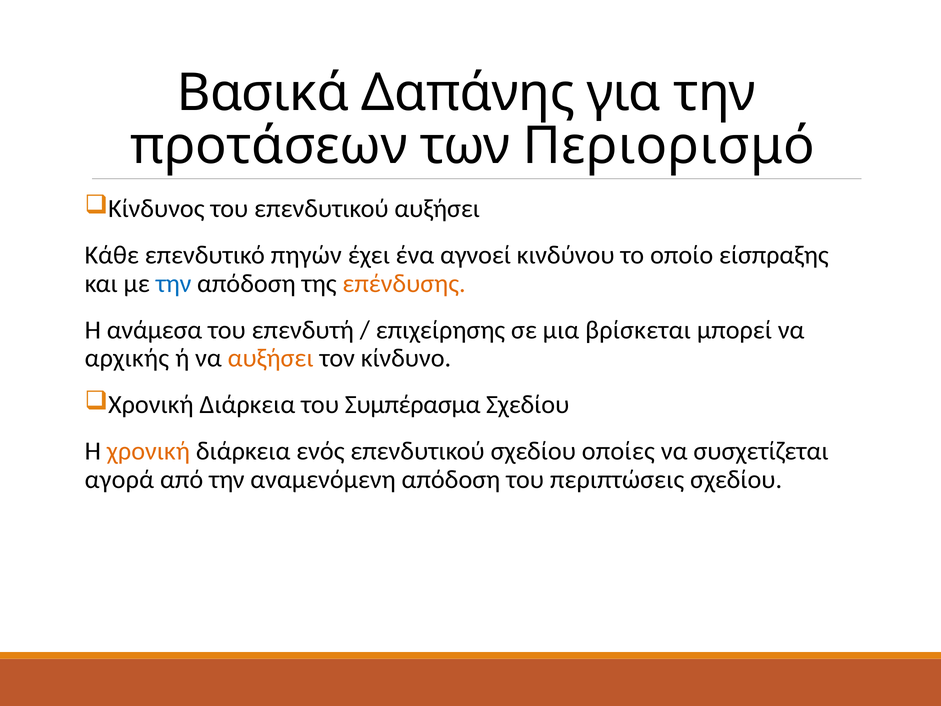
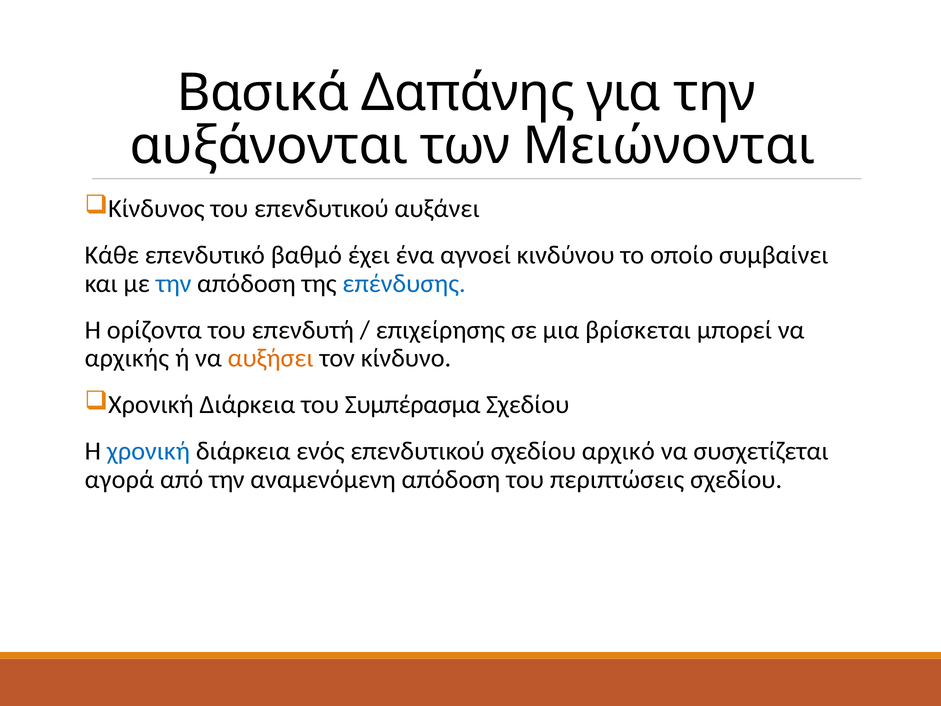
προτάσεων: προτάσεων -> αυξάνονται (269, 146)
Περιορισμό: Περιορισμό -> Μειώνονται (669, 146)
επενδυτικού αυξήσει: αυξήσει -> αυξάνει (437, 209)
πηγών: πηγών -> βαθμό (306, 255)
είσπραξης: είσπραξης -> συμβαίνει (774, 255)
επένδυσης colour: orange -> blue (404, 283)
ανάμεσα: ανάμεσα -> ορίζοντα (154, 330)
χρονική colour: orange -> blue (148, 451)
οποίες: οποίες -> αρχικό (618, 451)
